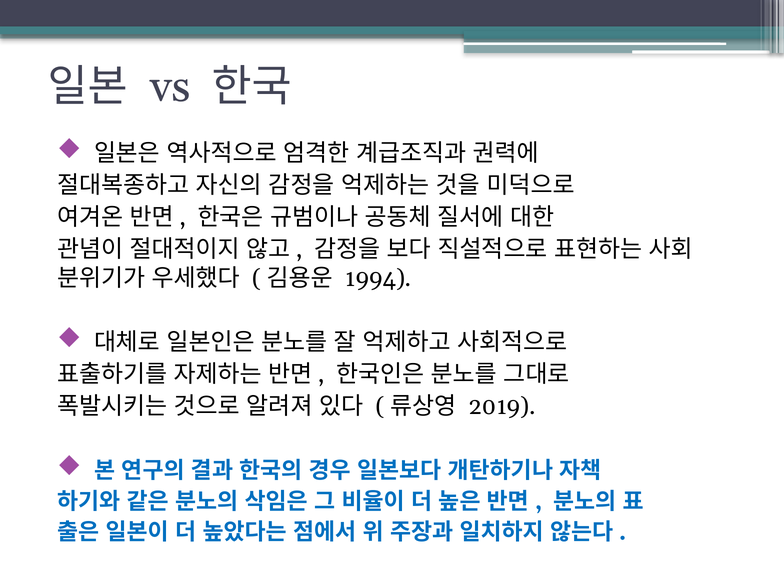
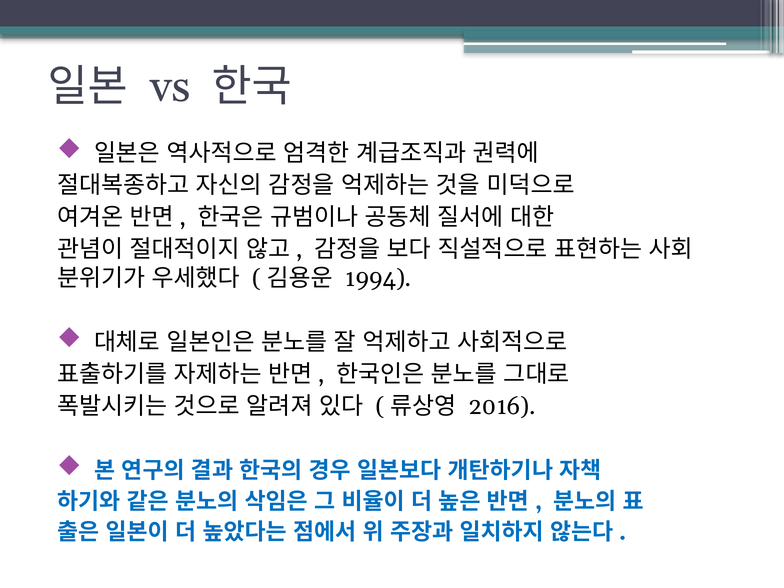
2019: 2019 -> 2016 (502, 406)
